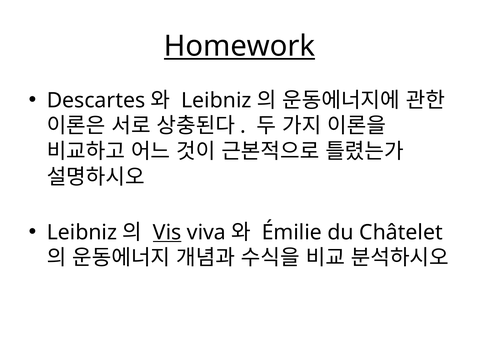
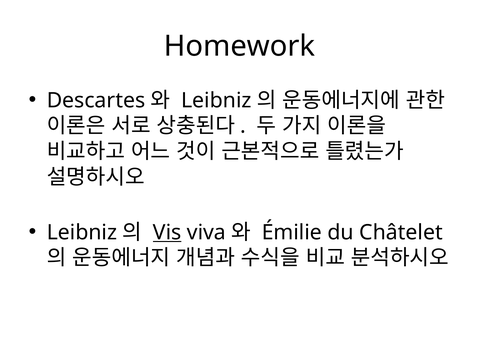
Homework underline: present -> none (239, 46)
